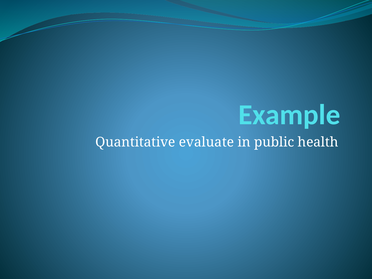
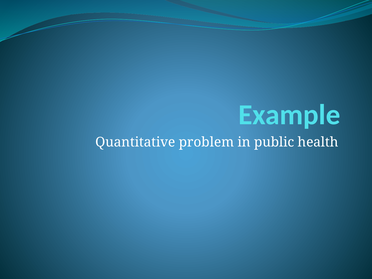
evaluate: evaluate -> problem (206, 142)
